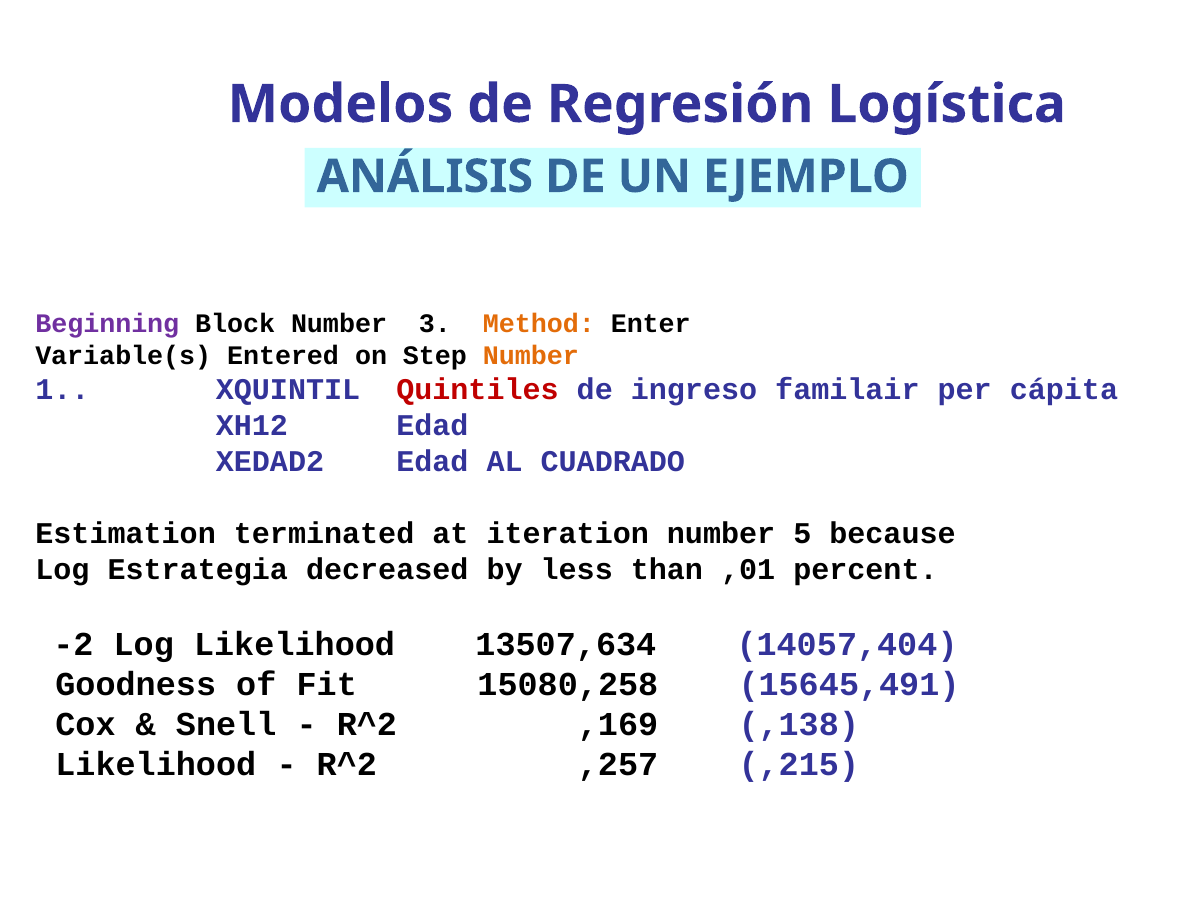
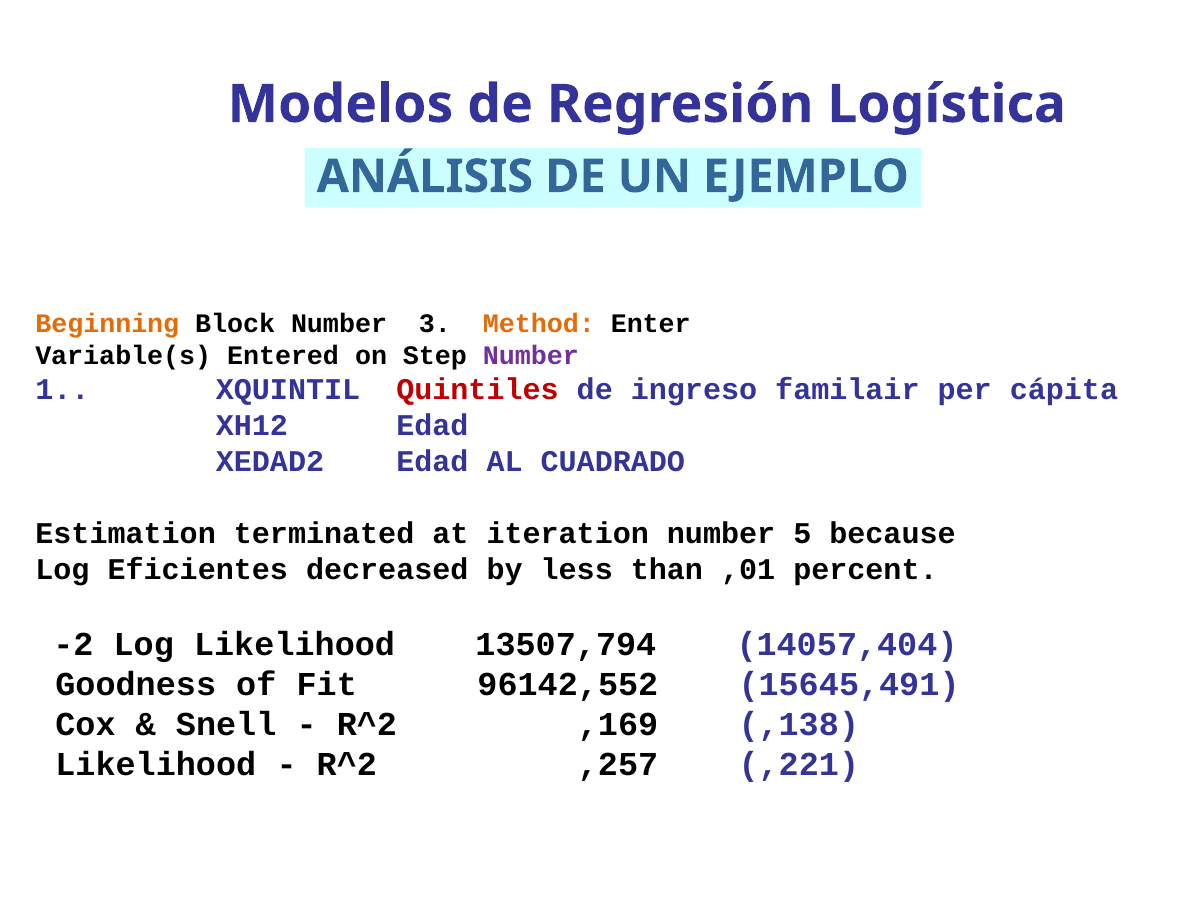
Beginning colour: purple -> orange (107, 323)
Number colour: orange -> purple (531, 355)
Estrategia: Estrategia -> Eficientes (198, 570)
13507,634: 13507,634 -> 13507,794 (566, 645)
15080,258: 15080,258 -> 96142,552 (568, 685)
,215: ,215 -> ,221 (799, 765)
